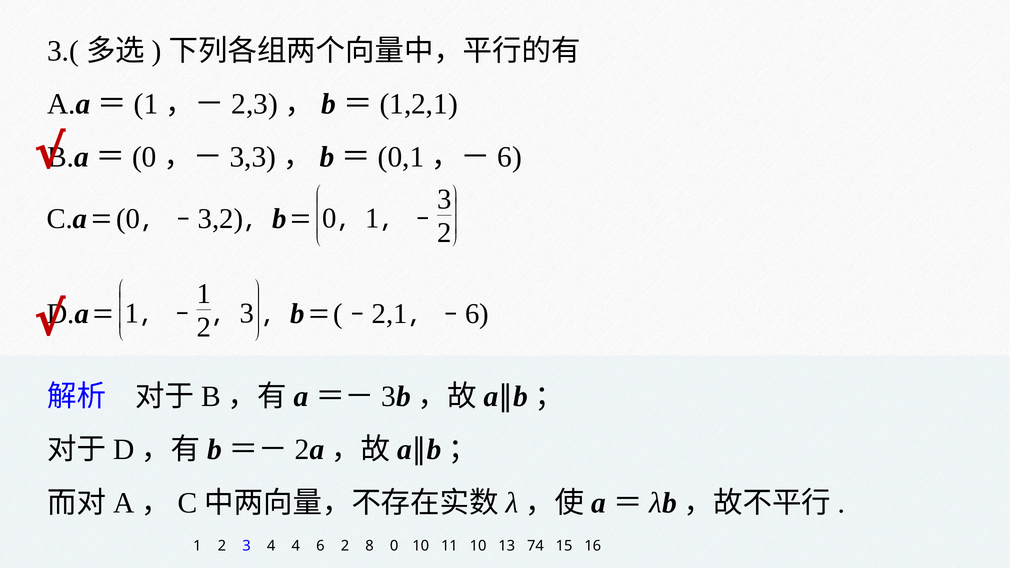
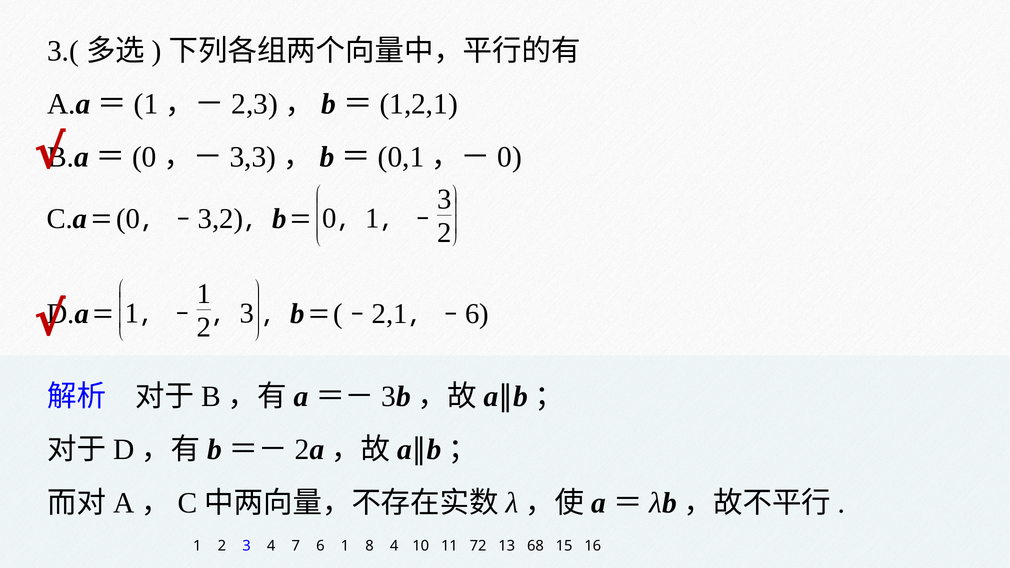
6: 6 -> 0 (510, 157)
4 4: 4 -> 7 (296, 546)
6 2: 2 -> 1 (345, 546)
8 0: 0 -> 4 (394, 546)
11 10: 10 -> 72 (478, 546)
74: 74 -> 68 (535, 546)
